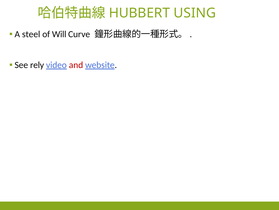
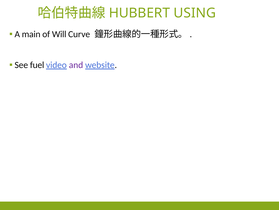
steel: steel -> main (31, 34)
rely: rely -> fuel (37, 65)
and colour: red -> purple (76, 65)
